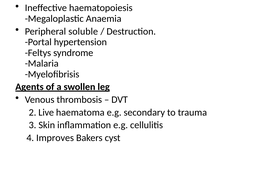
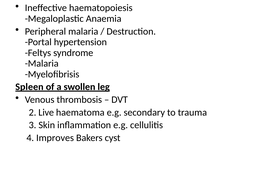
Peripheral soluble: soluble -> malaria (83, 31)
Agents: Agents -> Spleen (29, 87)
